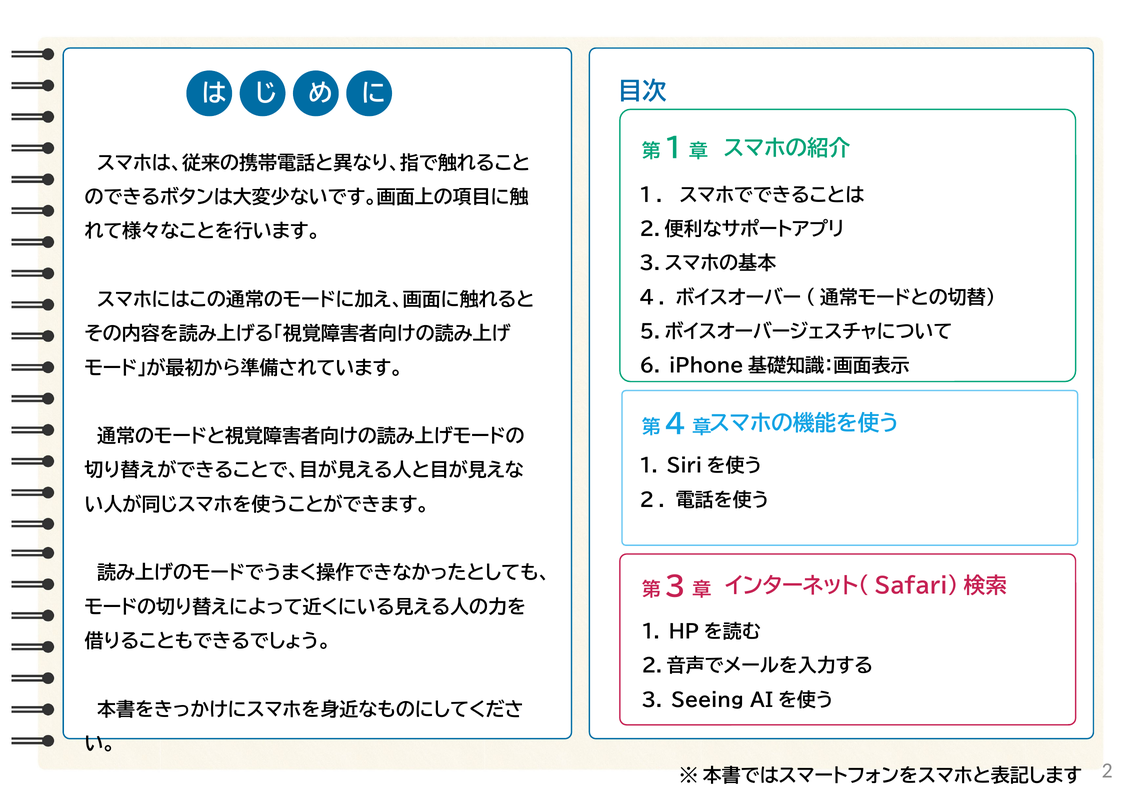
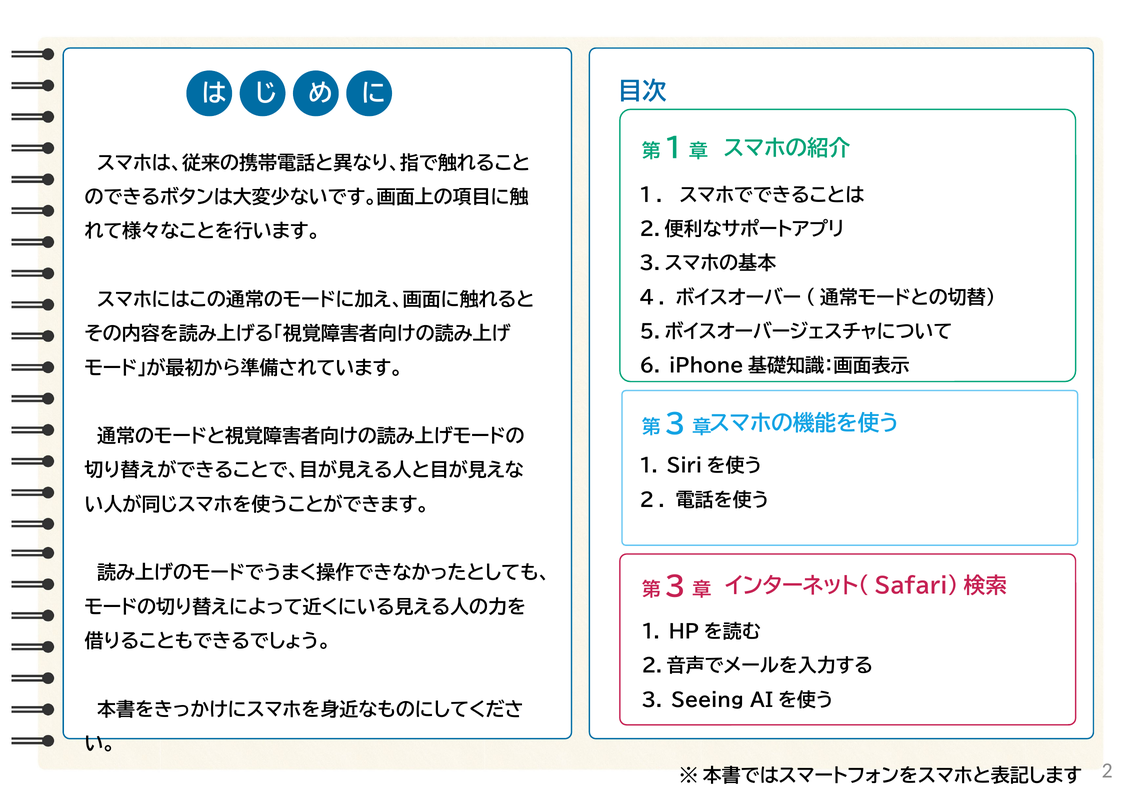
4: 4 -> 3 (676, 425)
